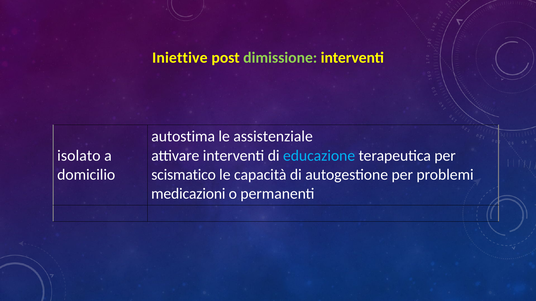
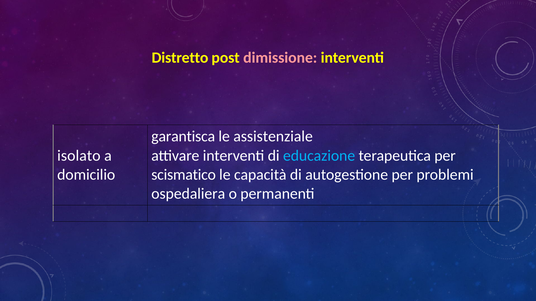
Iniettive: Iniettive -> Distretto (180, 58)
dimissione colour: light green -> pink (280, 58)
autostima: autostima -> garantisca (183, 137)
medicazioni: medicazioni -> ospedaliera (188, 194)
